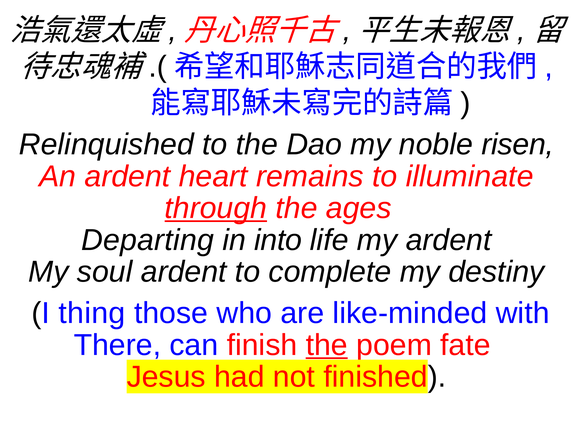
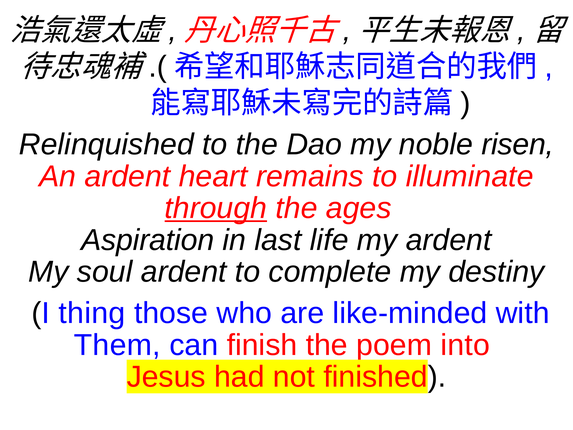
Departing: Departing -> Aspiration (148, 240)
into: into -> last (278, 240)
There: There -> Them (117, 345)
the underline: present -> none (327, 345)
fate: fate -> into (465, 345)
